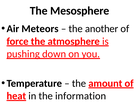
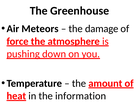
Mesosphere: Mesosphere -> Greenhouse (80, 11)
another: another -> damage (102, 29)
